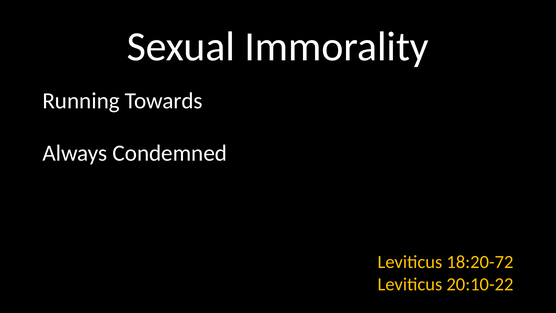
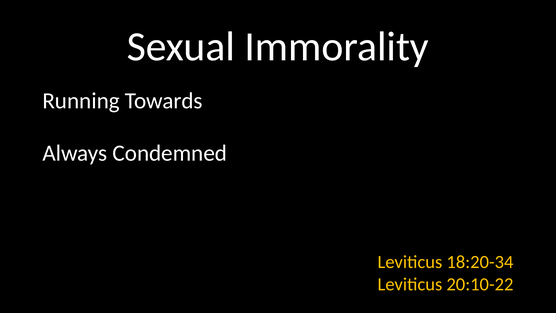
18:20-72: 18:20-72 -> 18:20-34 (480, 262)
